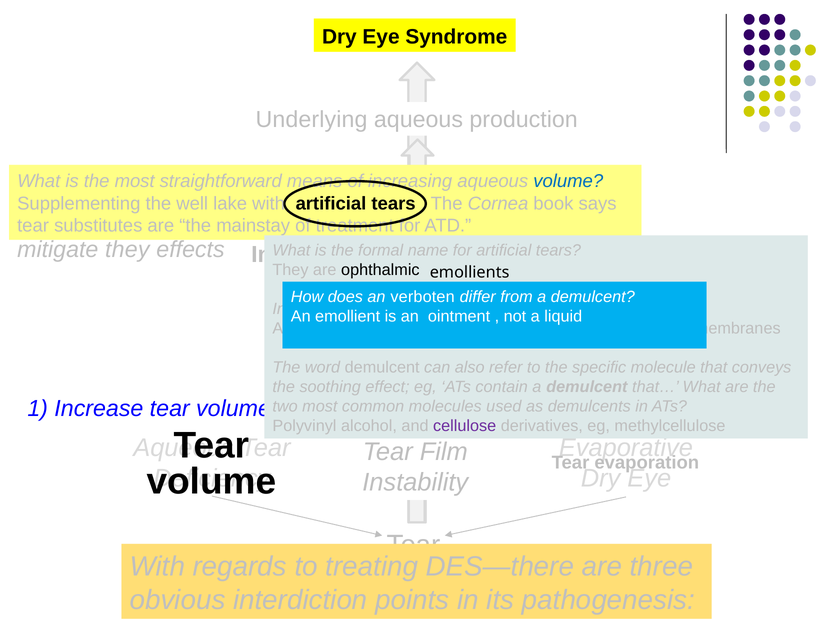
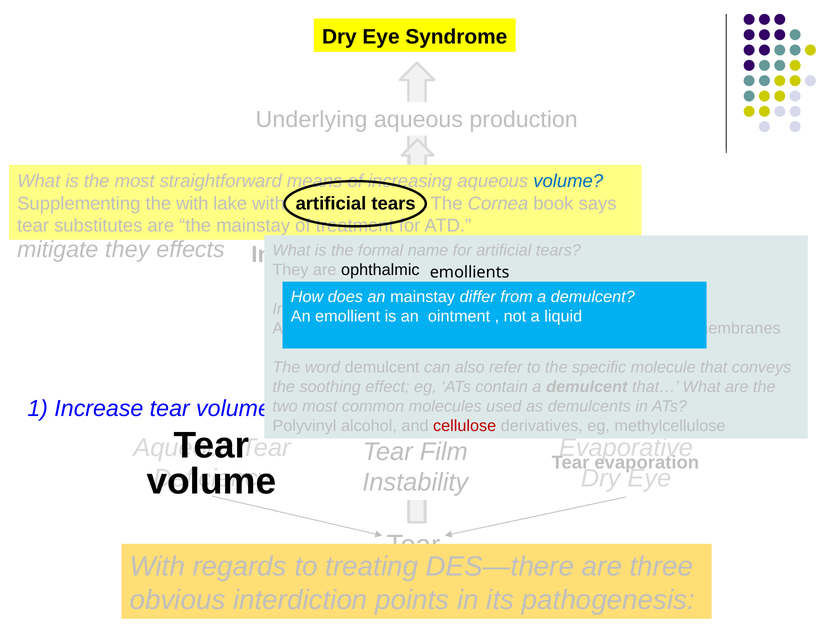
the well: well -> with (192, 203)
an verboten: verboten -> mainstay (423, 296)
cellulose colour: purple -> red (465, 425)
